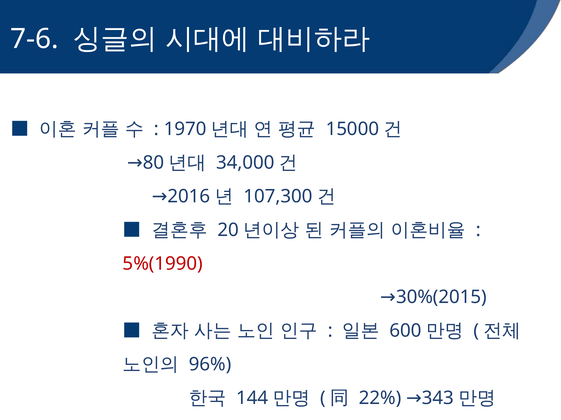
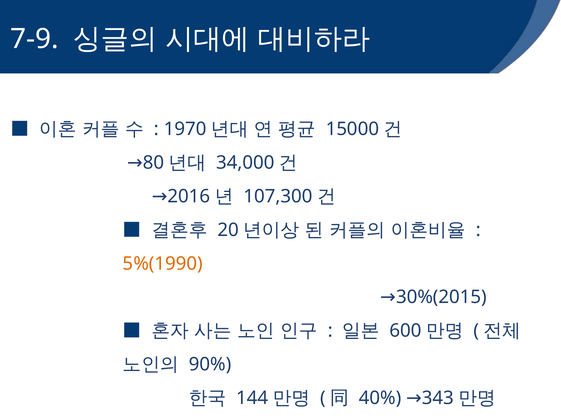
7-6: 7-6 -> 7-9 (35, 39)
5%(1990 colour: red -> orange (163, 264)
96%: 96% -> 90% (210, 365)
22%: 22% -> 40% (380, 399)
